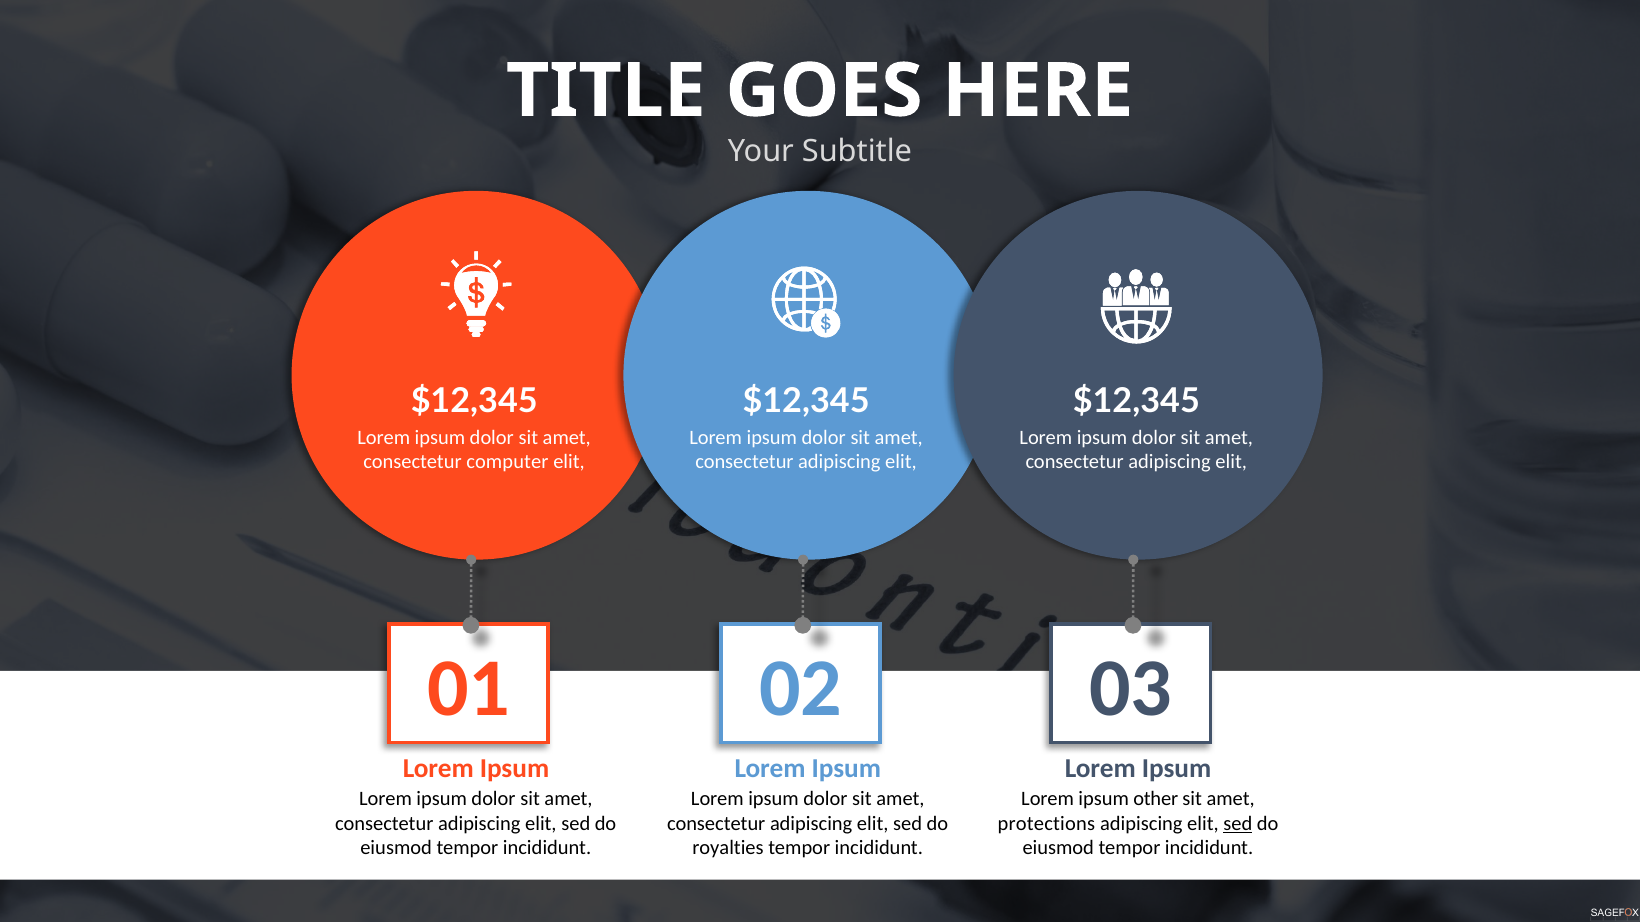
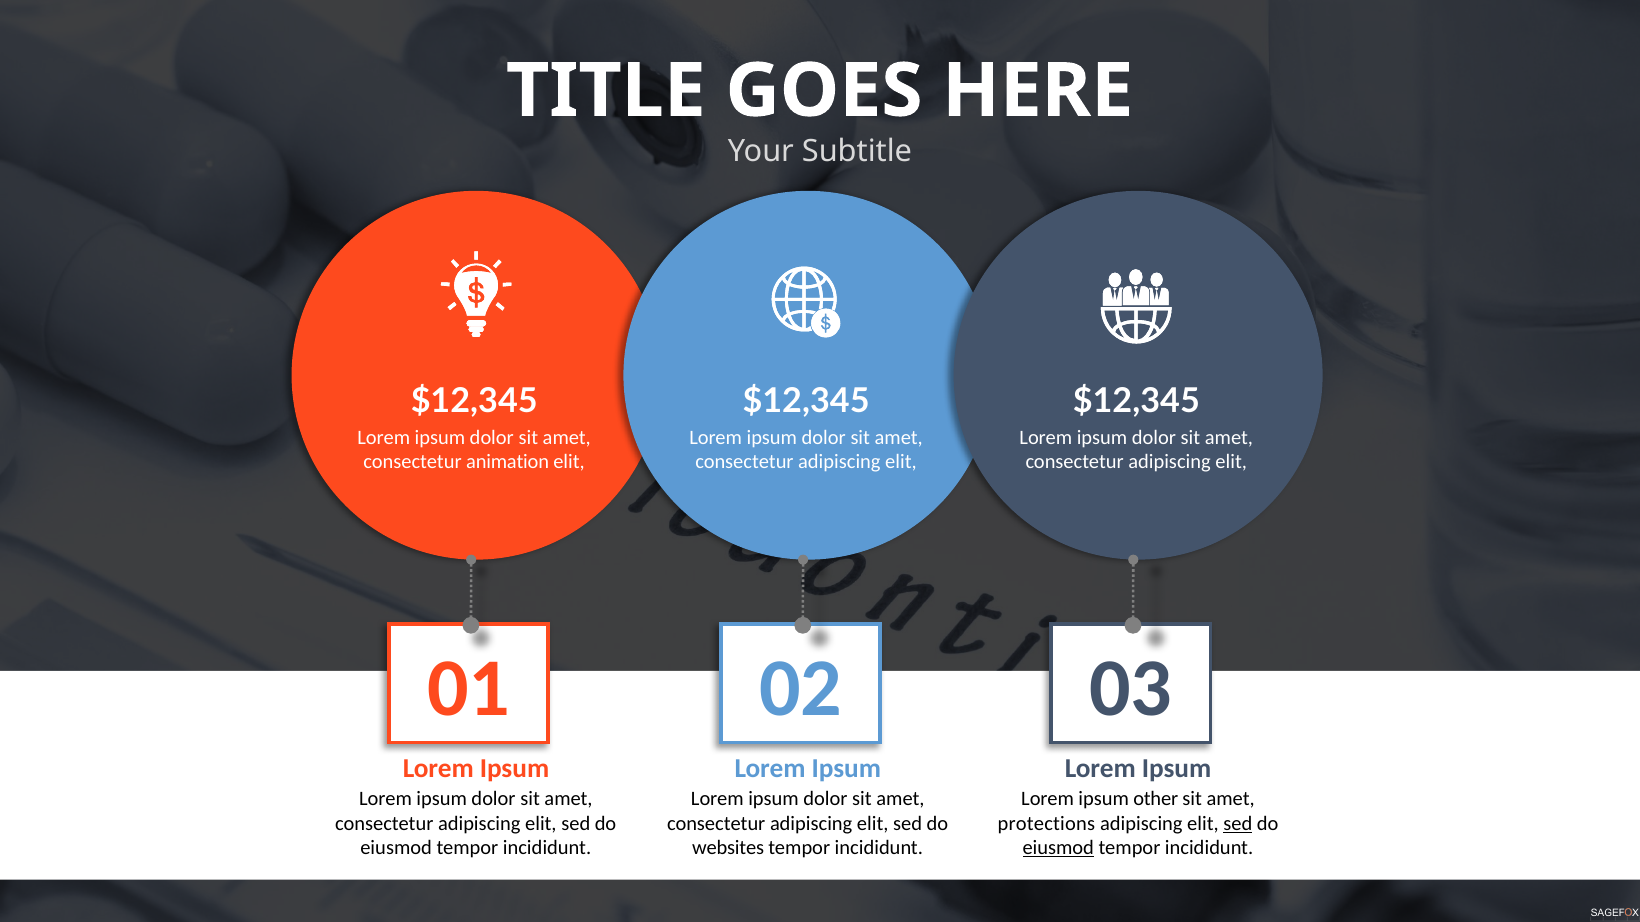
computer: computer -> animation (508, 462)
royalties: royalties -> websites (728, 849)
eiusmod underline: none -> present (1058, 849)
